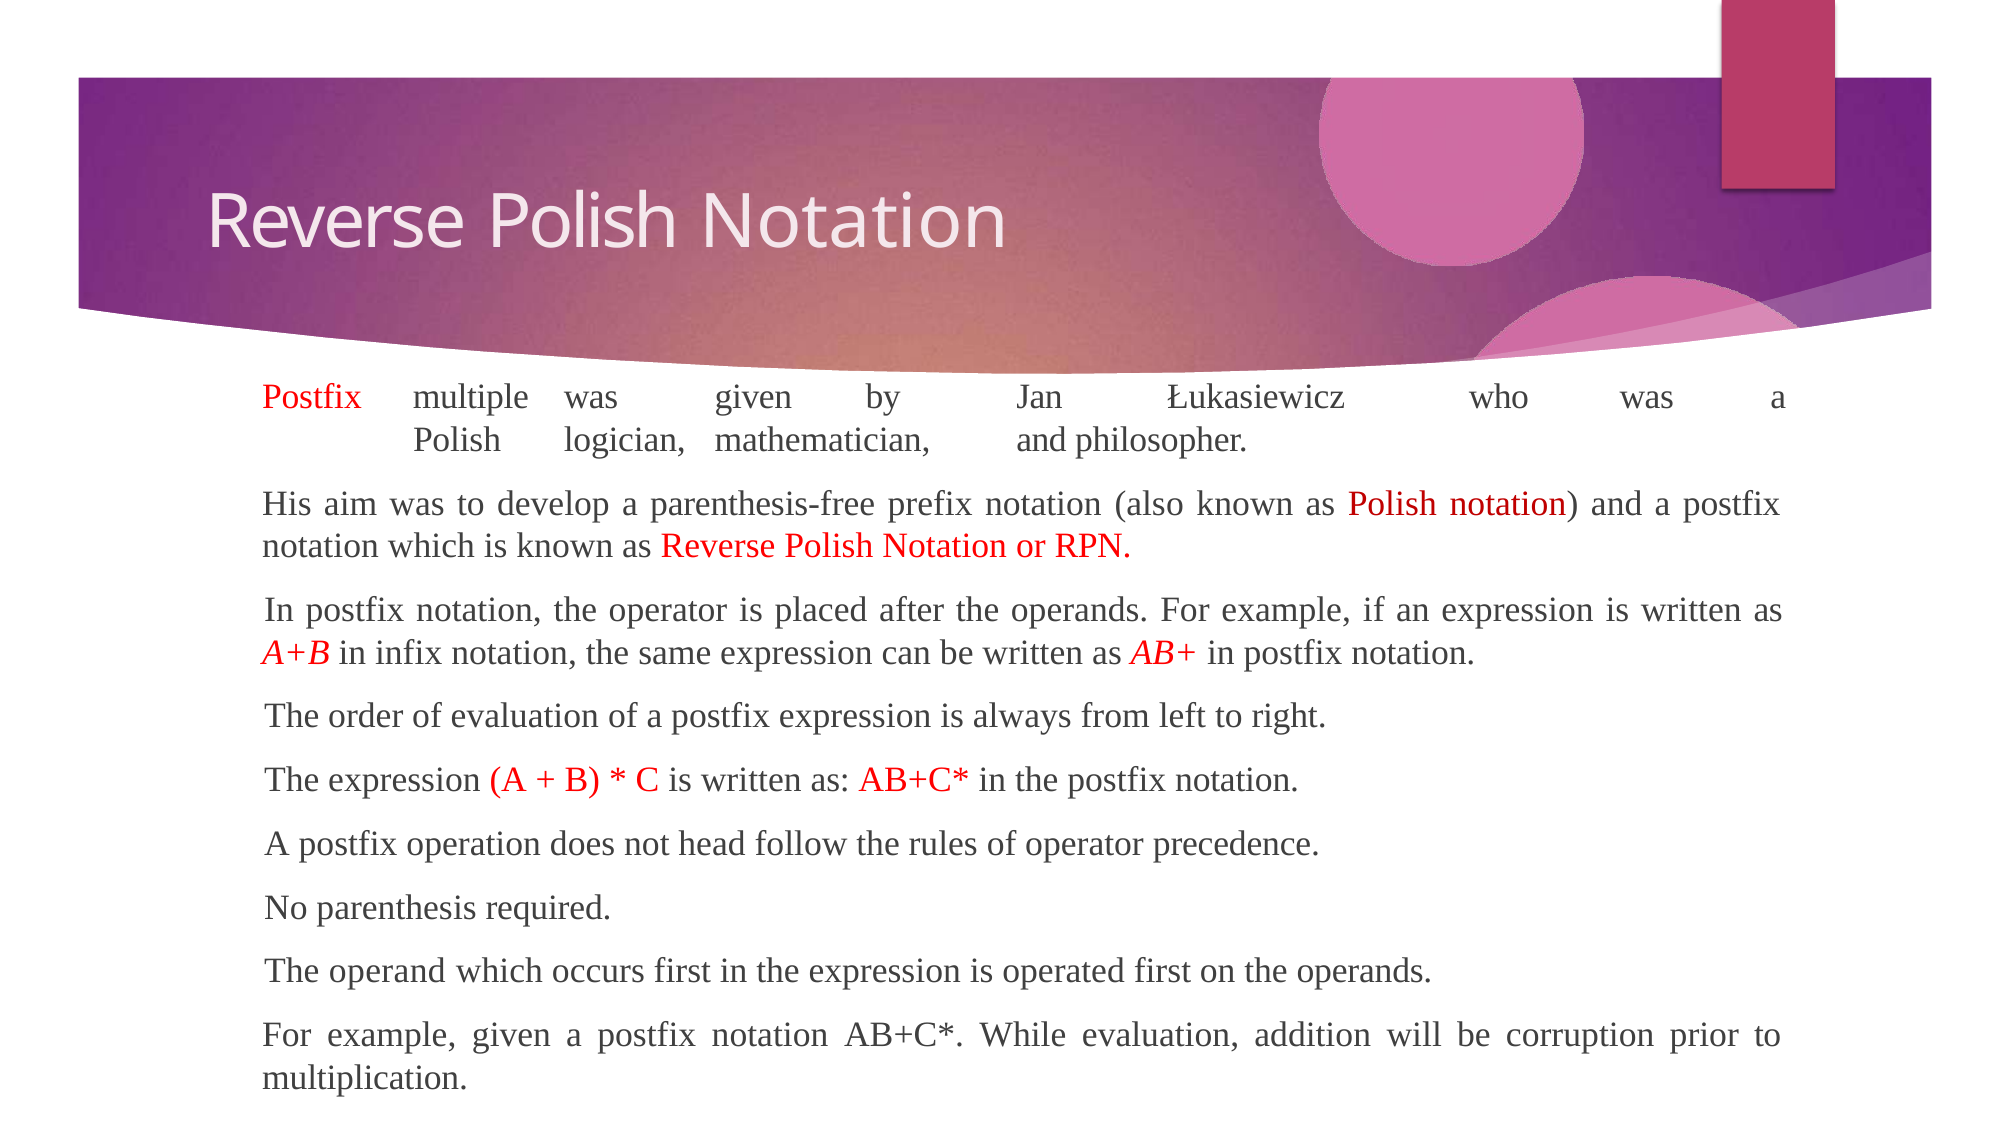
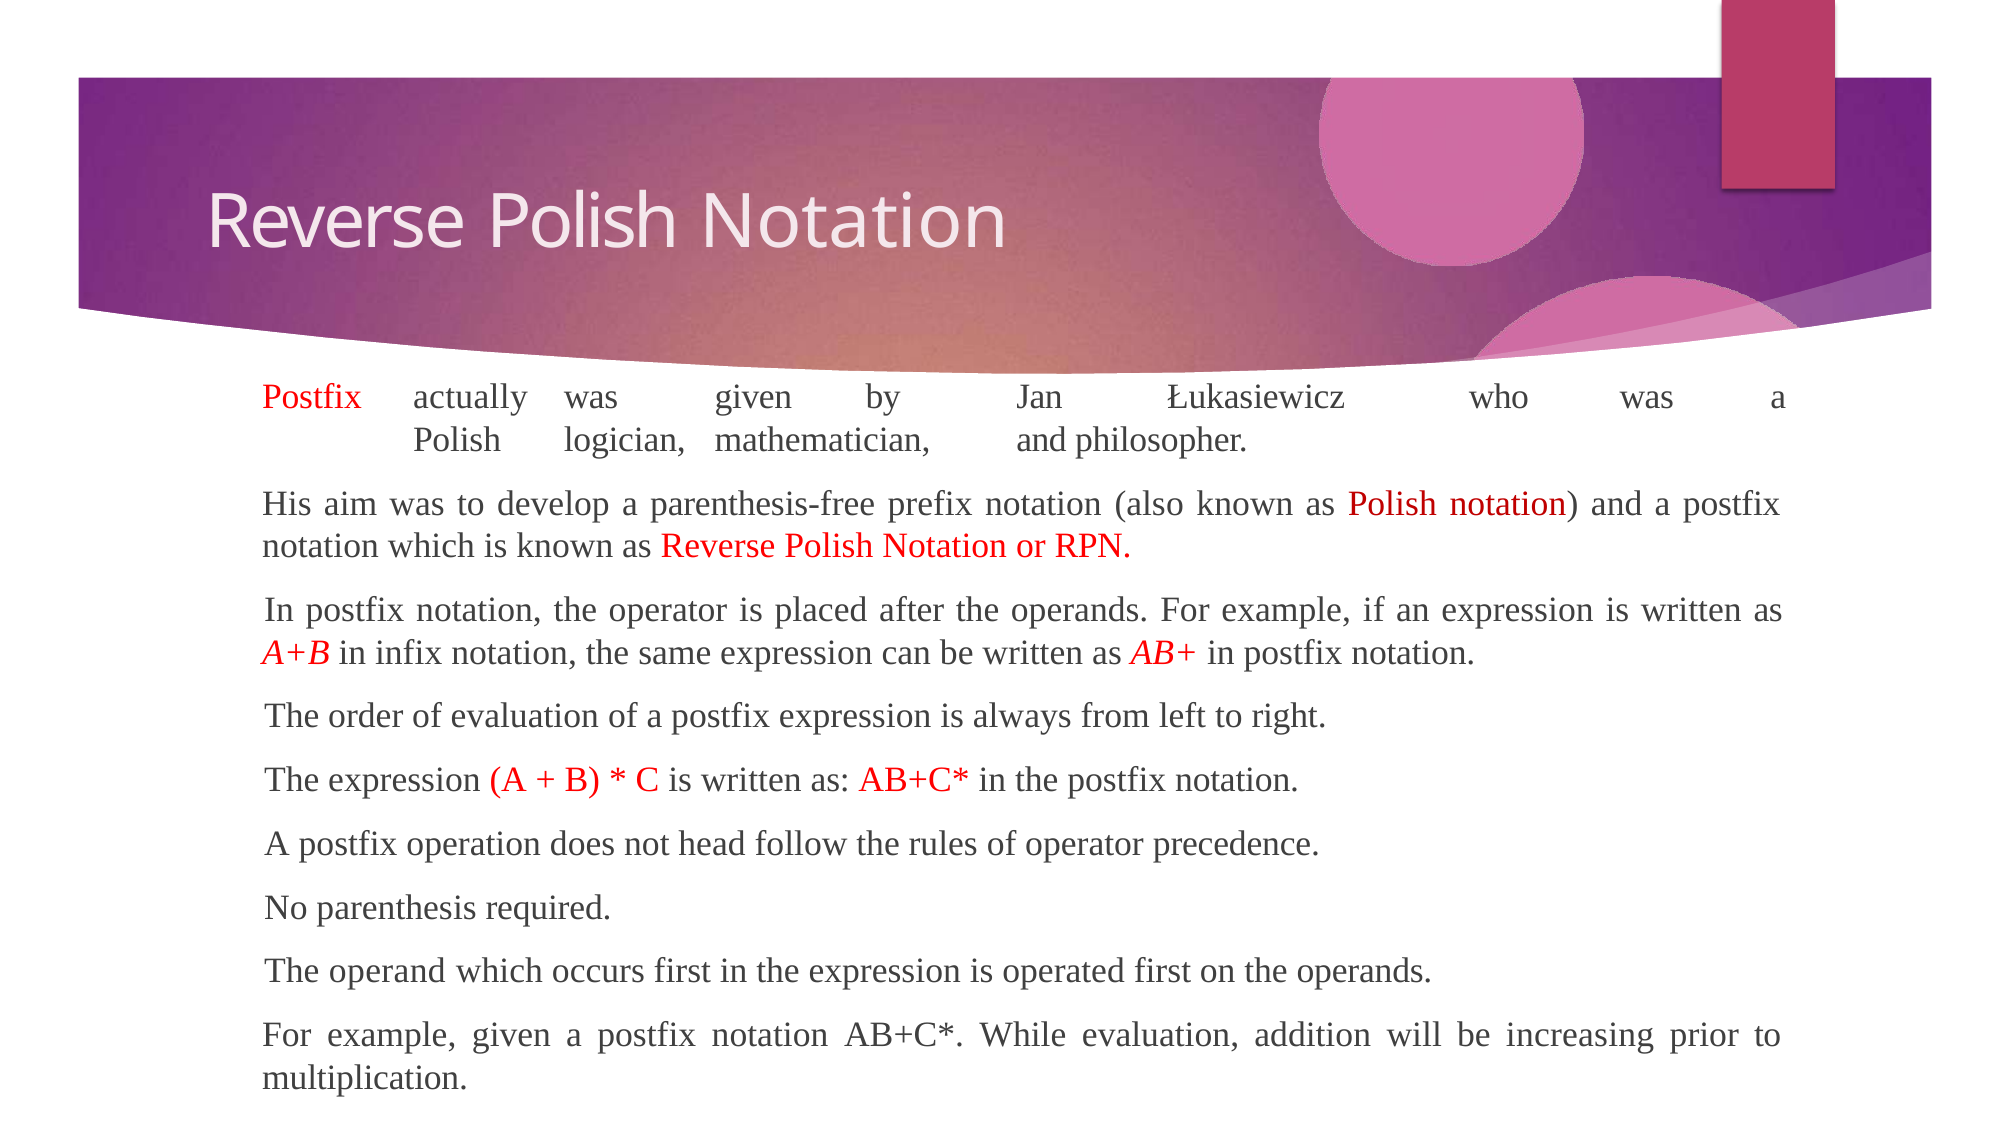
multiple: multiple -> actually (470, 397)
corruption: corruption -> increasing (1580, 1035)
